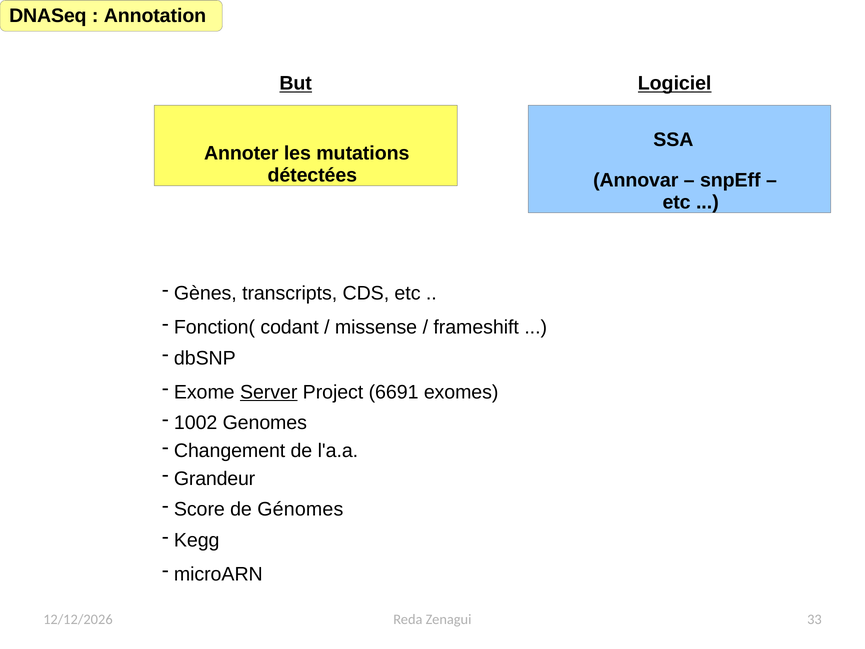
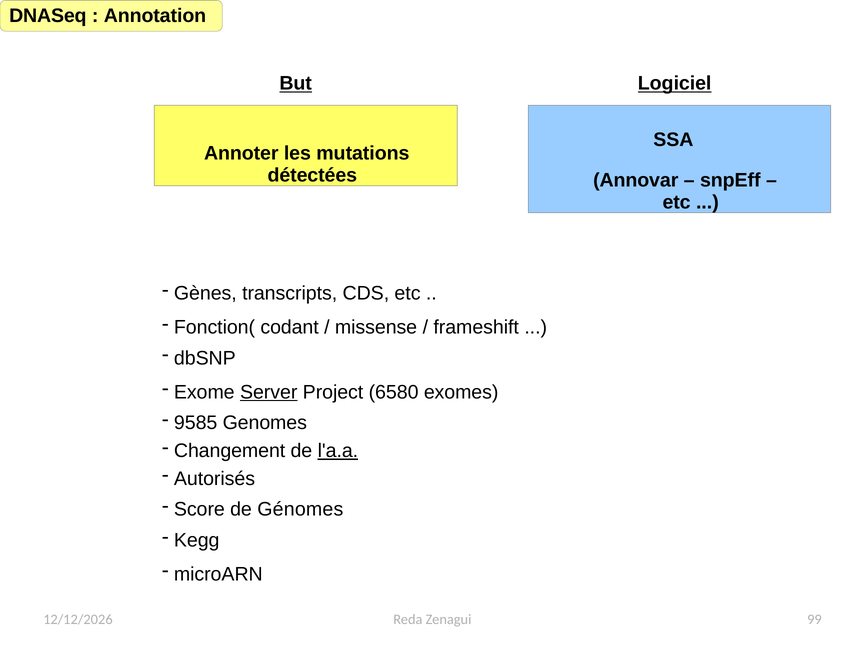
6691: 6691 -> 6580 (394, 392)
1002: 1002 -> 9585 (196, 423)
l'a.a underline: none -> present (338, 451)
Grandeur: Grandeur -> Autorisés (215, 478)
33: 33 -> 99 (814, 619)
